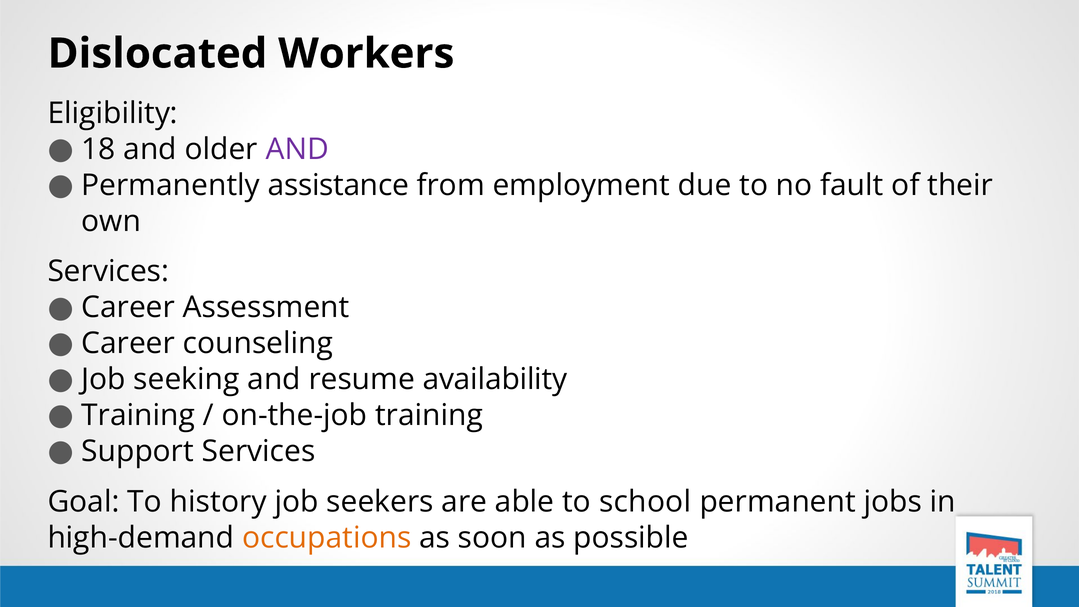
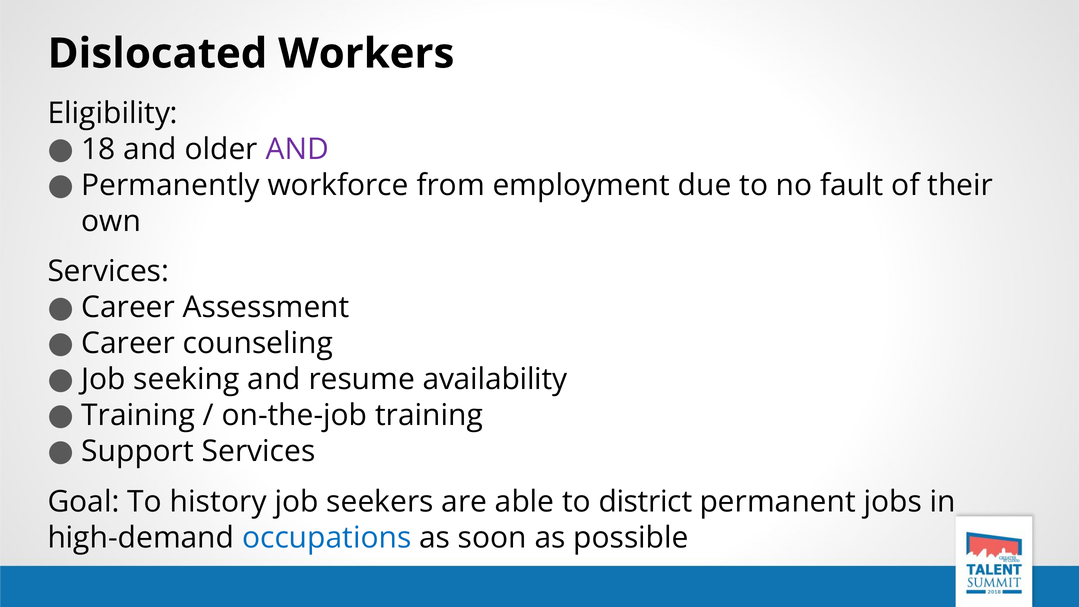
assistance: assistance -> workforce (338, 185)
school: school -> district (645, 502)
occupations colour: orange -> blue (327, 538)
